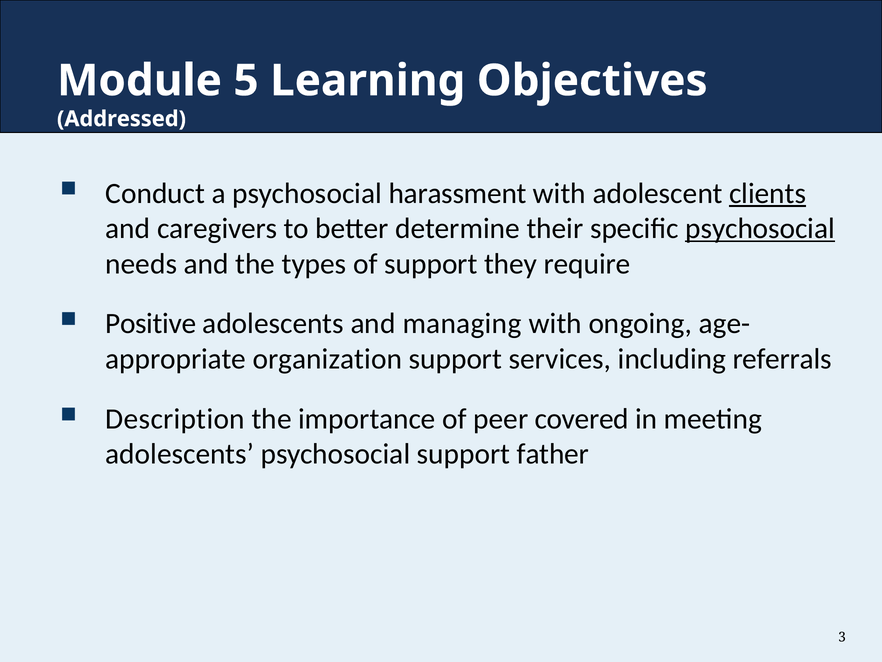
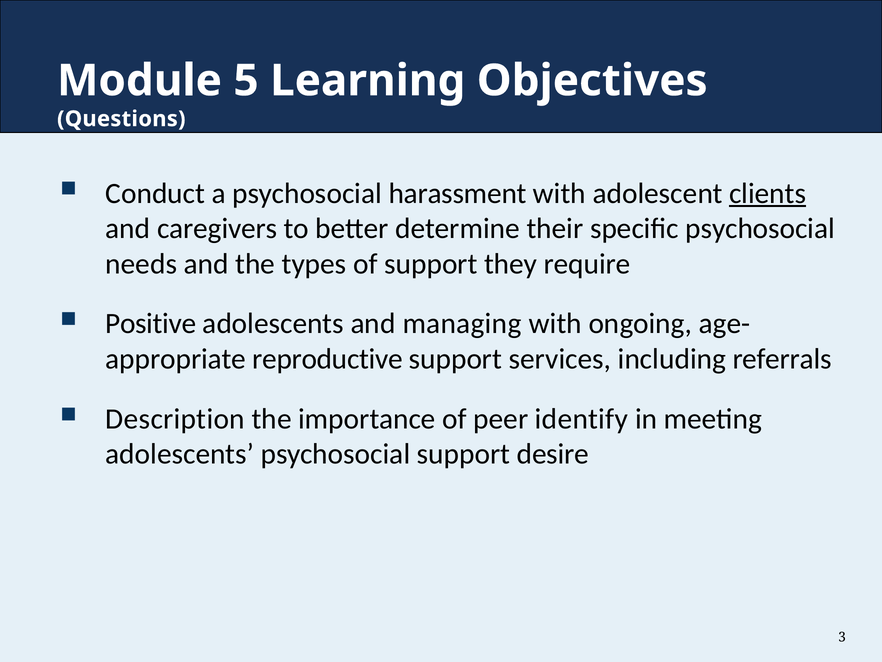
Addressed: Addressed -> Questions (121, 119)
psychosocial underline: present -> none (760, 228)
organization: organization -> reproductive (328, 359)
covered: covered -> identify (581, 419)
father: father -> desire (553, 454)
